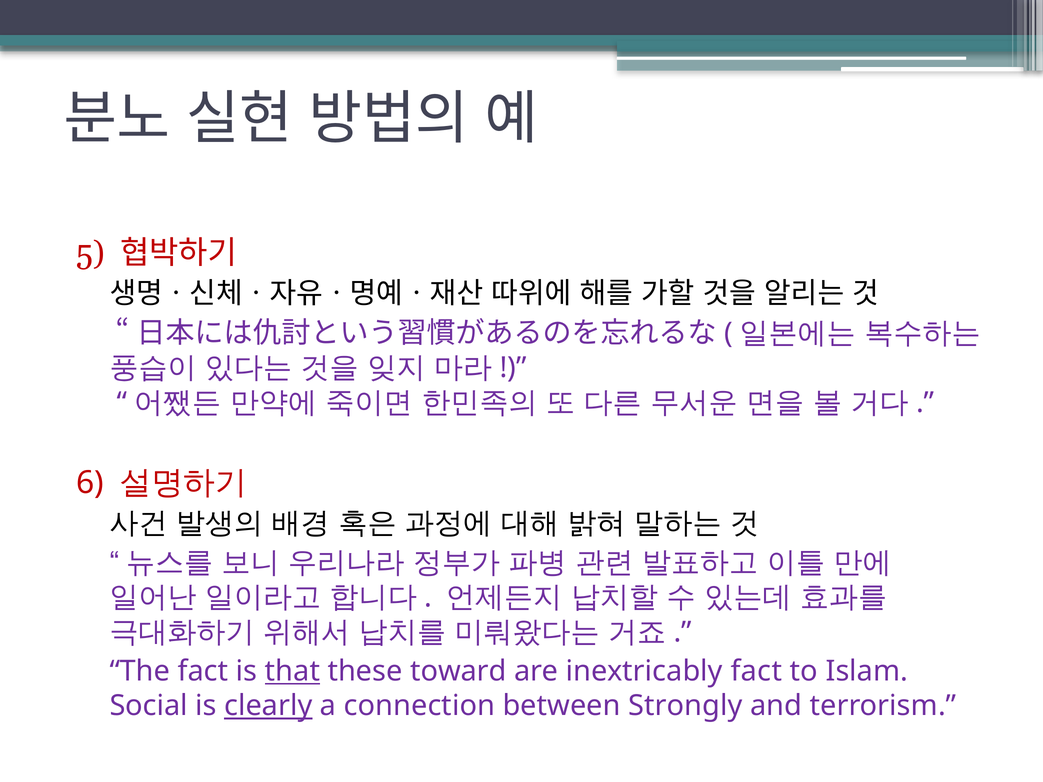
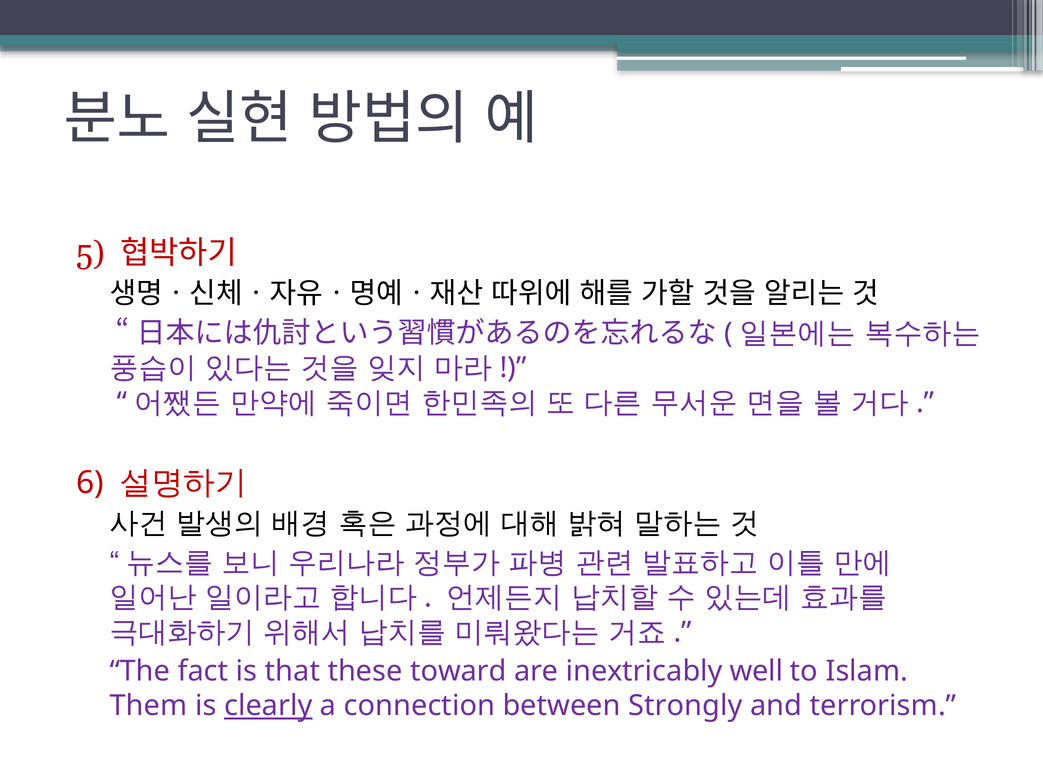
that underline: present -> none (292, 671)
inextricably fact: fact -> well (757, 671)
Social: Social -> Them (148, 706)
